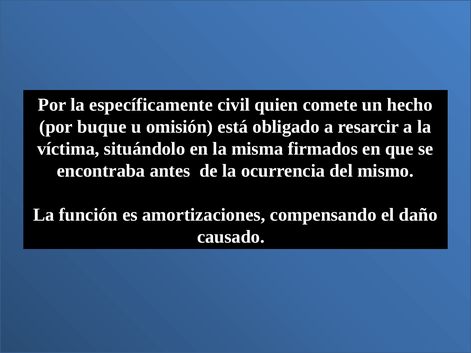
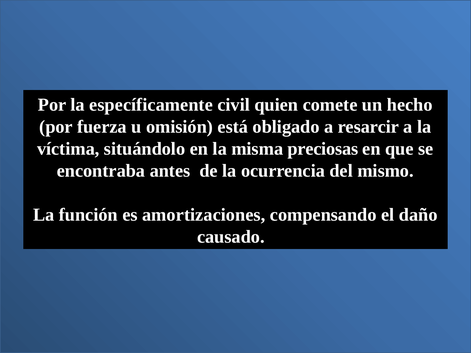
buque: buque -> fuerza (102, 127)
firmados: firmados -> preciosas (323, 149)
